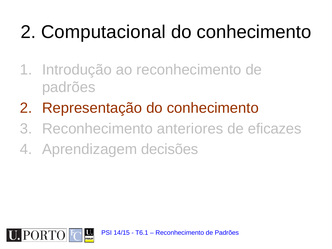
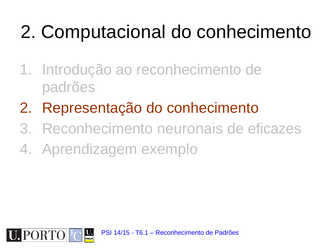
anteriores: anteriores -> neuronais (190, 129)
decisões: decisões -> exemplo (170, 149)
